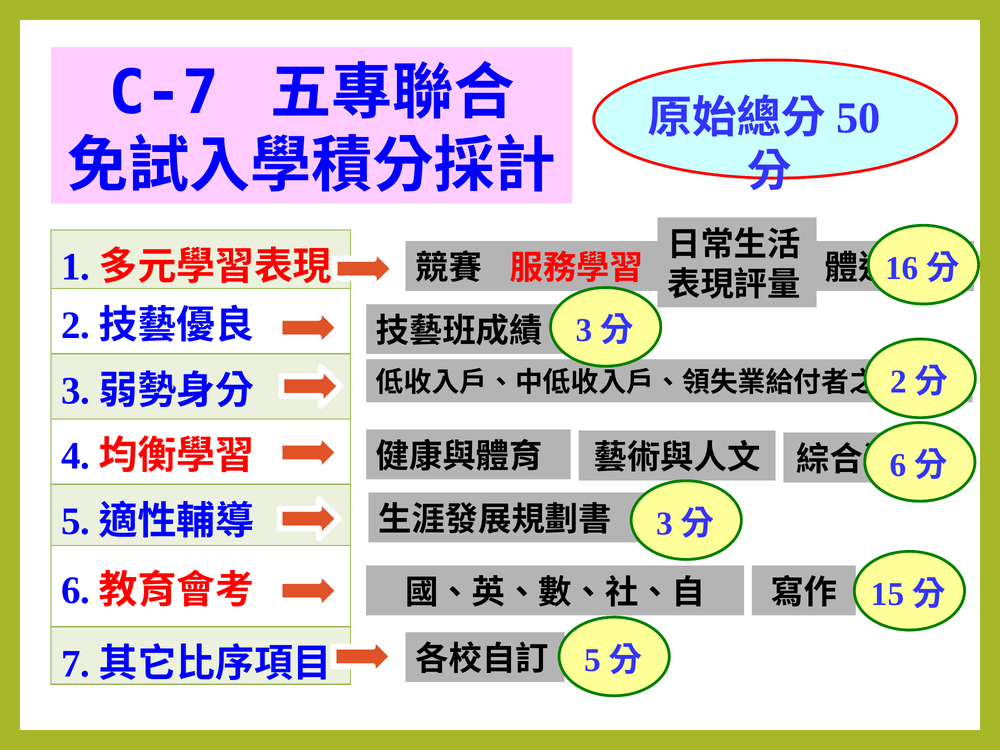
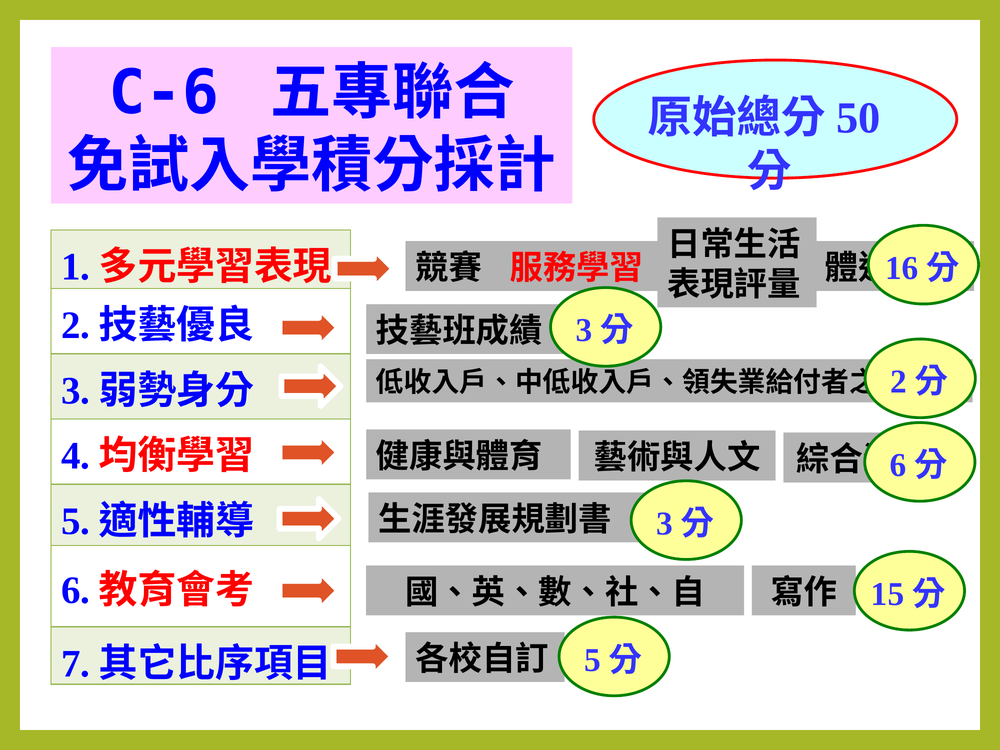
C-7: C-7 -> C-6 (164, 93)
